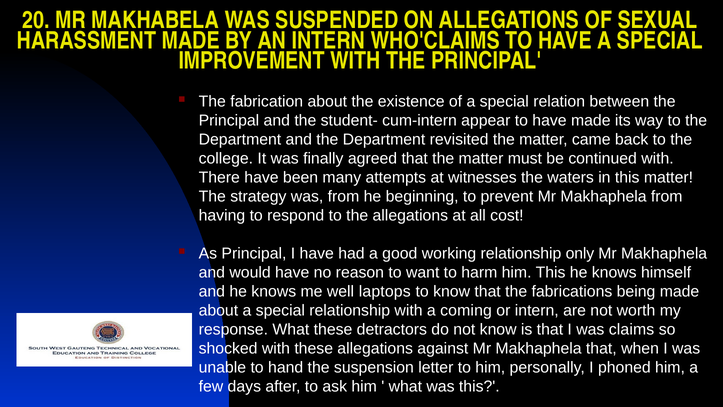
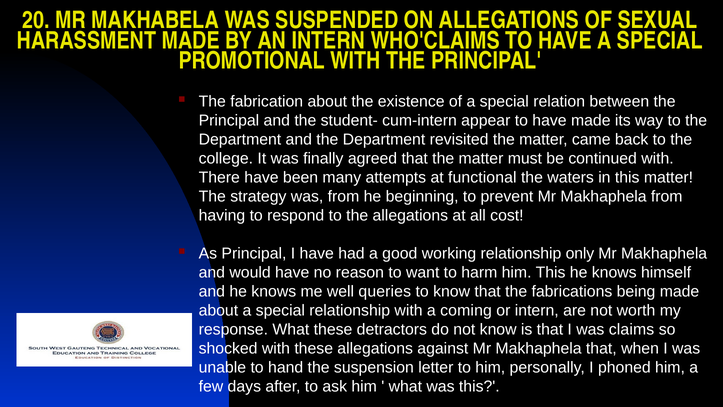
IMPROVEMENT: IMPROVEMENT -> PROMOTIONAL (252, 61)
witnesses: witnesses -> functional (482, 177)
laptops: laptops -> queries (385, 291)
